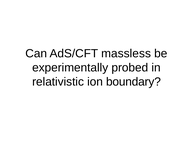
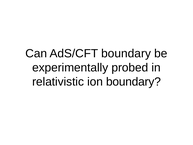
AdS/CFT massless: massless -> boundary (126, 53)
